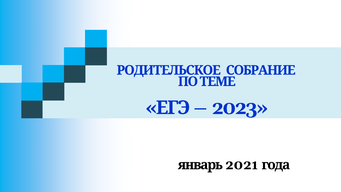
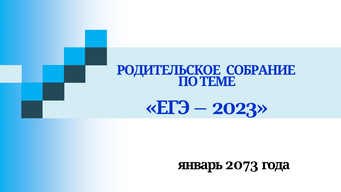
2021: 2021 -> 2073 (242, 165)
